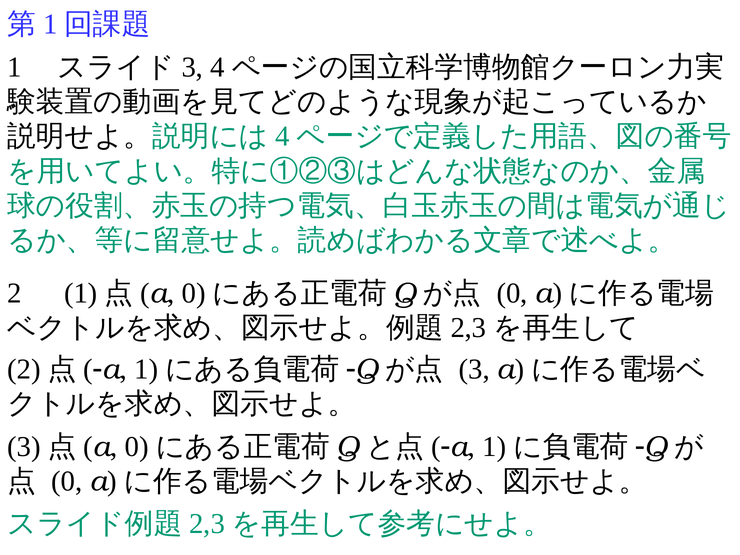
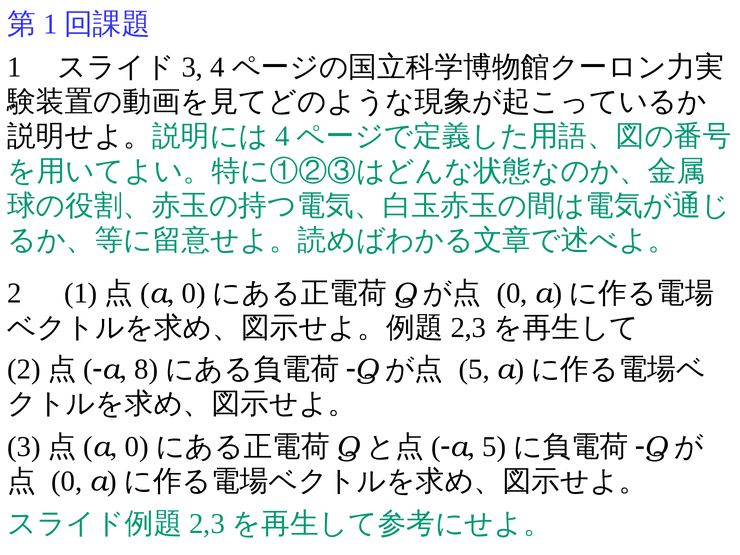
1: 1 -> 8 (146, 369)
3: 3 -> 5 (474, 369)
1: 1 -> 5 (494, 447)
